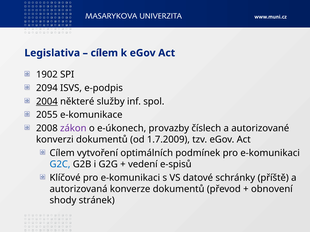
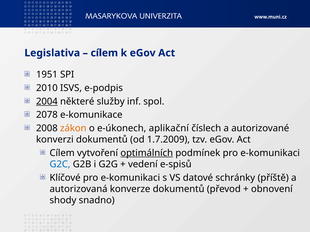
1902: 1902 -> 1951 (47, 75)
2094: 2094 -> 2010 (47, 88)
2055: 2055 -> 2078 (47, 115)
zákon colour: purple -> orange (73, 128)
provazby: provazby -> aplikační (169, 128)
optimálních underline: none -> present (147, 153)
stránek: stránek -> snadno (97, 201)
